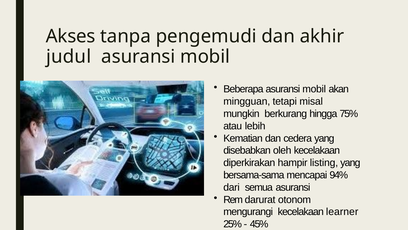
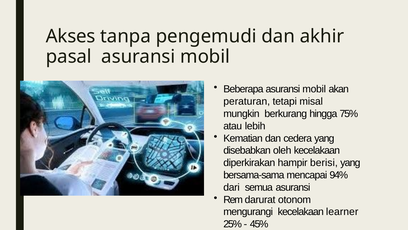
judul: judul -> pasal (69, 56)
mingguan: mingguan -> peraturan (247, 101)
listing: listing -> berisi (324, 163)
